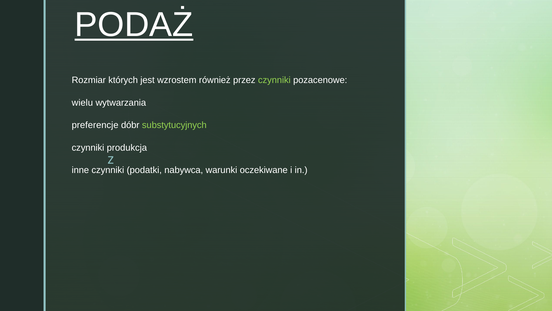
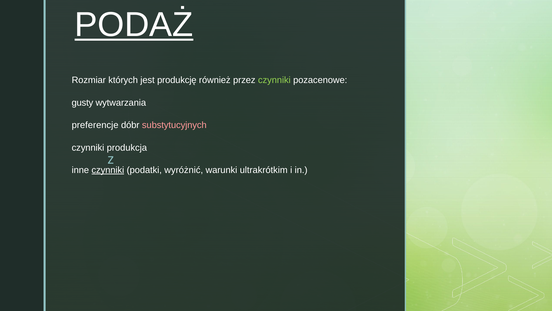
wzrostem: wzrostem -> produkcję (177, 80)
wielu: wielu -> gusty (82, 103)
substytucyjnych colour: light green -> pink (174, 125)
czynniki underline: none -> present (108, 170)
nabywca: nabywca -> wyróżnić (184, 170)
oczekiwane: oczekiwane -> ultrakrótkim (264, 170)
